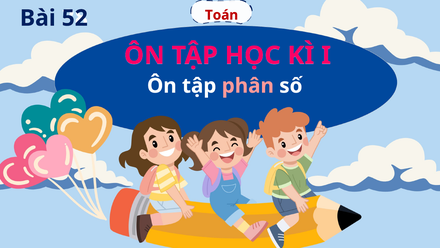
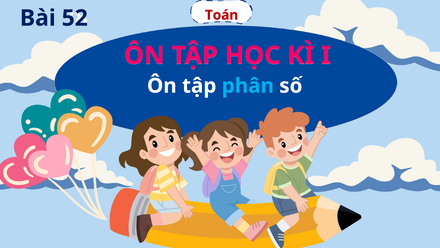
phân colour: pink -> light blue (248, 86)
